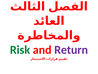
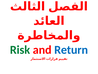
Return colour: purple -> blue (71, 49)
